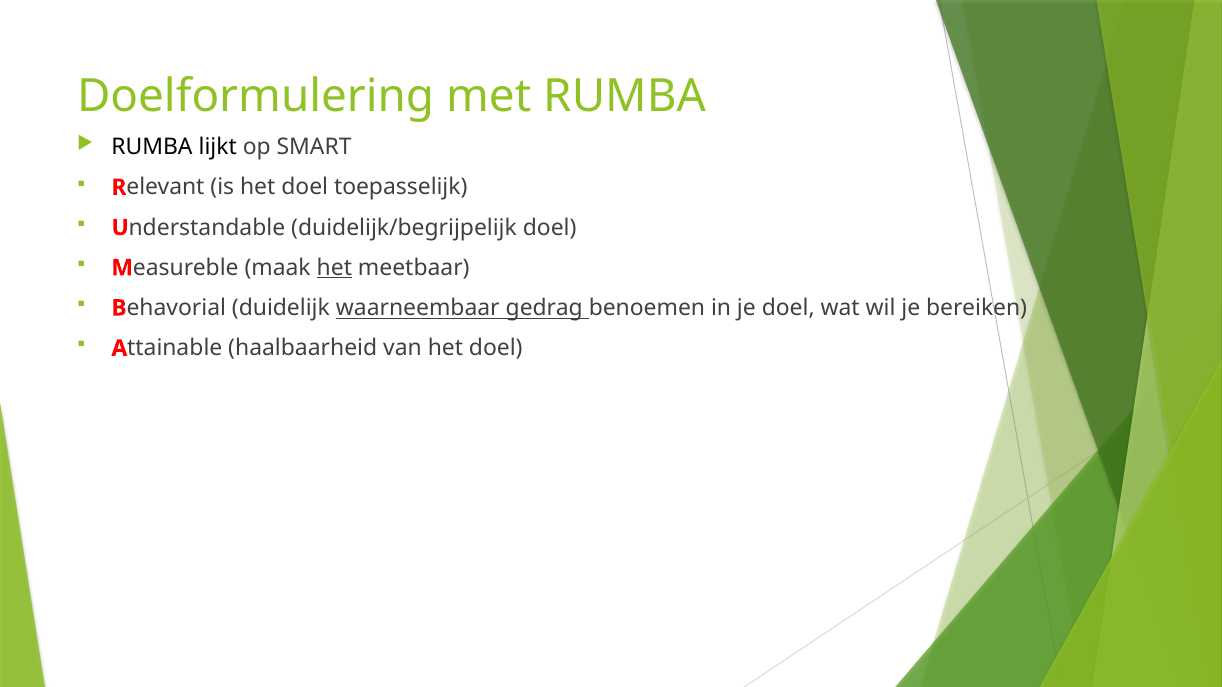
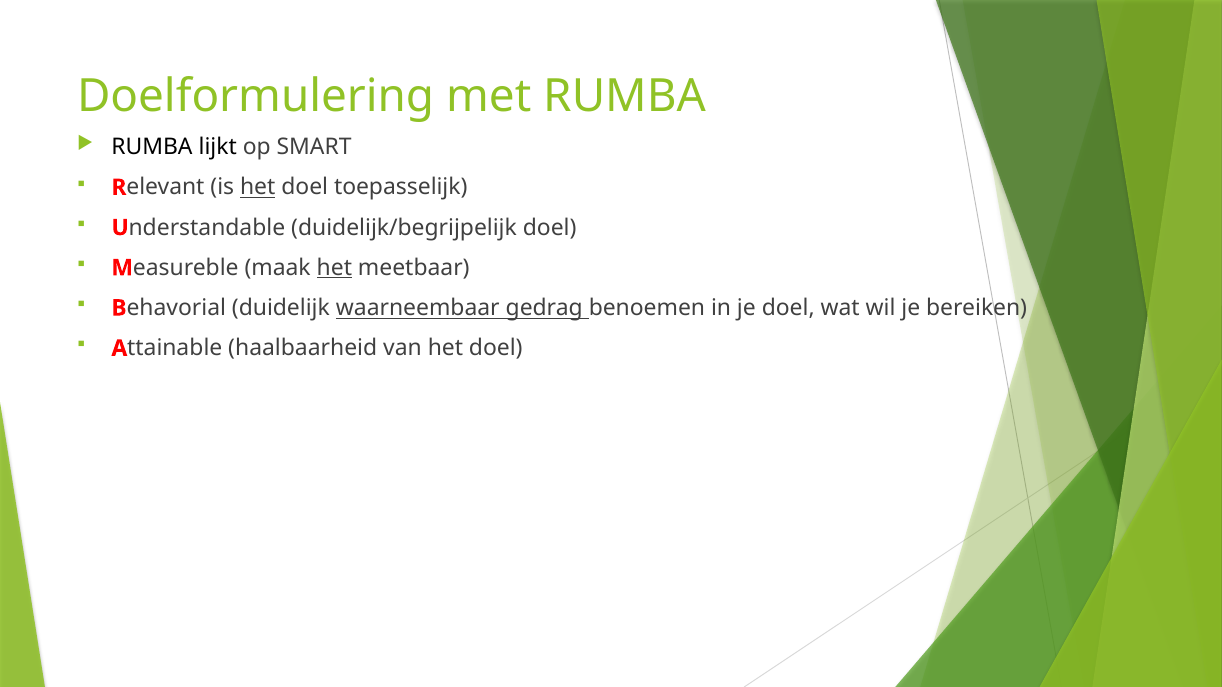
het underline: none -> present (258, 187)
